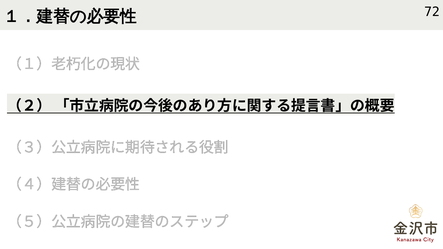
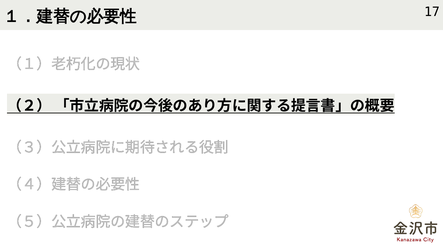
72: 72 -> 17 (432, 12)
